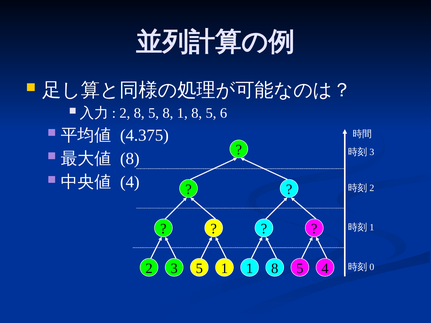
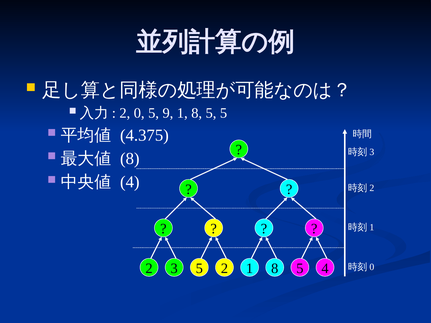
2 8: 8 -> 0 (139, 113)
5 8: 8 -> 9 (168, 113)
5 6: 6 -> 5 (224, 113)
3 5 1: 1 -> 2 (224, 269)
